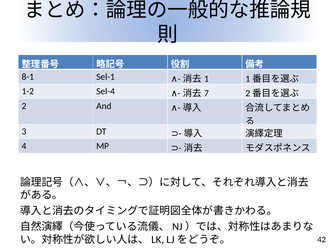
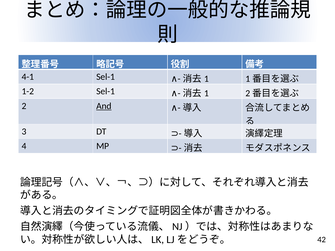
8-1: 8-1 -> 4-1 (28, 77)
1-2 Sel-4: Sel-4 -> Sel-1 (106, 92)
7: 7 -> 1 (206, 93)
And underline: none -> present (104, 106)
